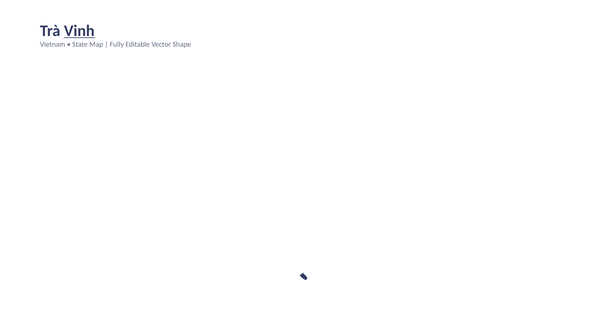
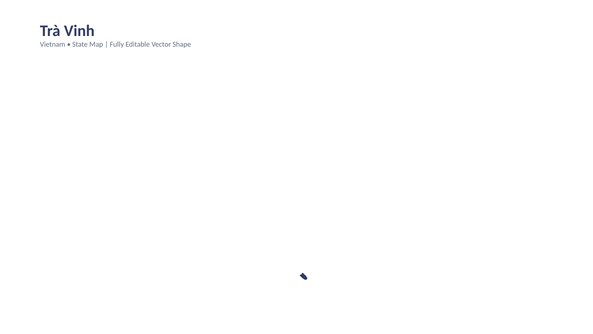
Vinh underline: present -> none (79, 31)
